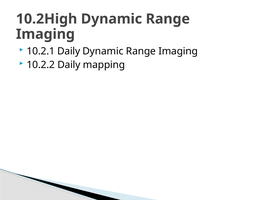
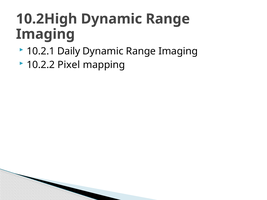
10.2.2 Daily: Daily -> Pixel (69, 65)
